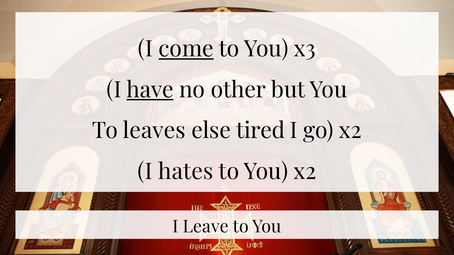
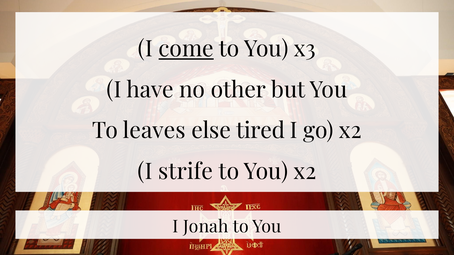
have underline: present -> none (150, 90)
hates: hates -> strife (186, 172)
Leave: Leave -> Jonah (206, 227)
